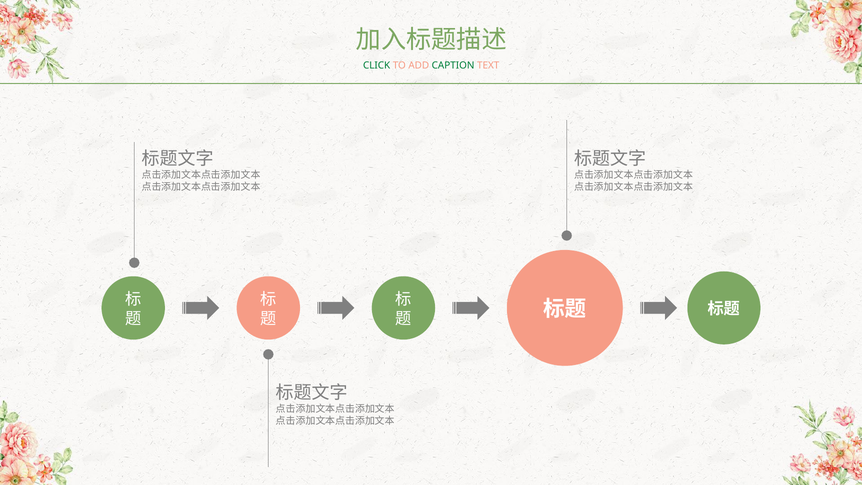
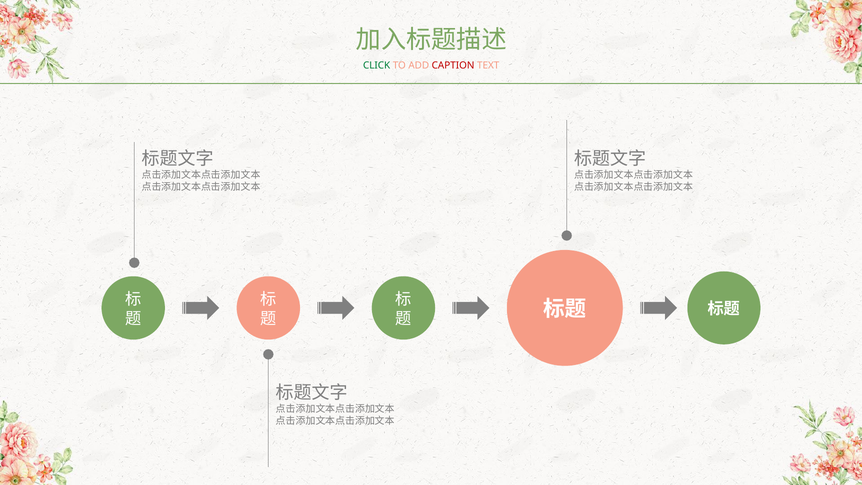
CAPTION colour: green -> red (453, 66)
